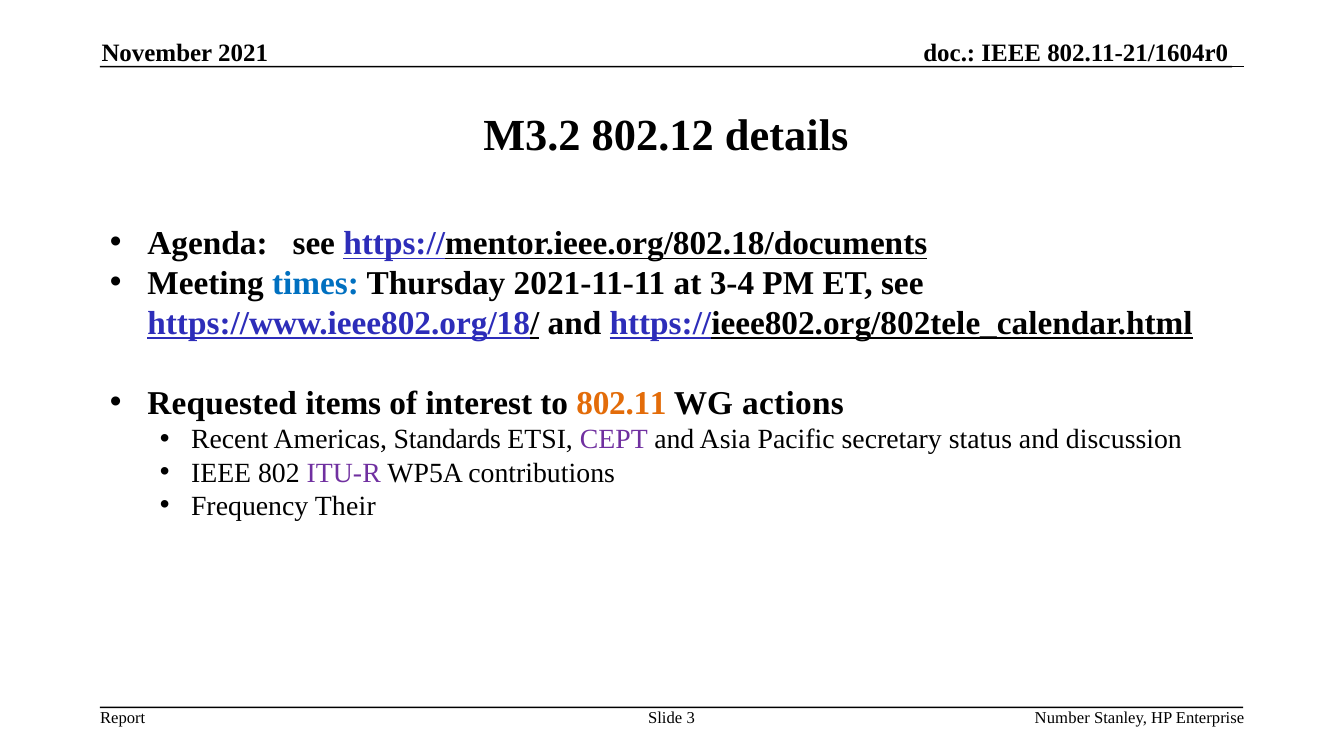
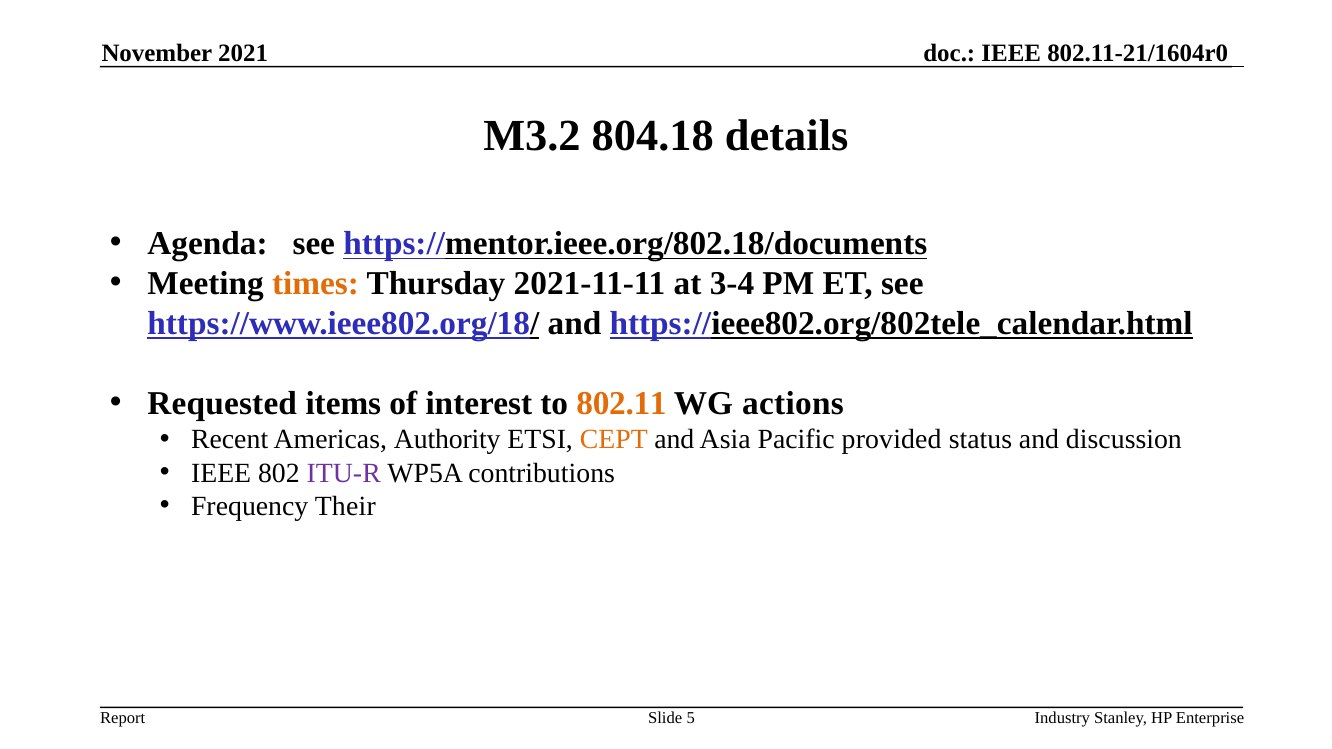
802.12: 802.12 -> 804.18 (653, 136)
times colour: blue -> orange (316, 284)
Standards: Standards -> Authority (447, 440)
CEPT colour: purple -> orange (614, 440)
secretary: secretary -> provided (892, 440)
3: 3 -> 5 (691, 719)
Number: Number -> Industry (1062, 719)
